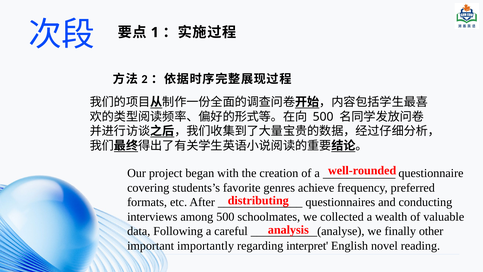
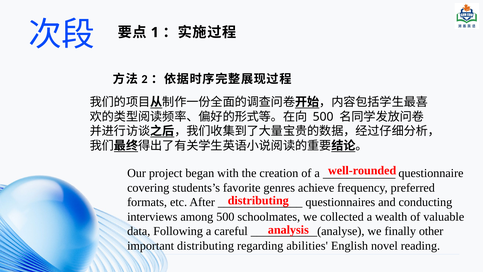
important importantly: importantly -> distributing (206, 245)
interpret: interpret -> abilities (307, 245)
